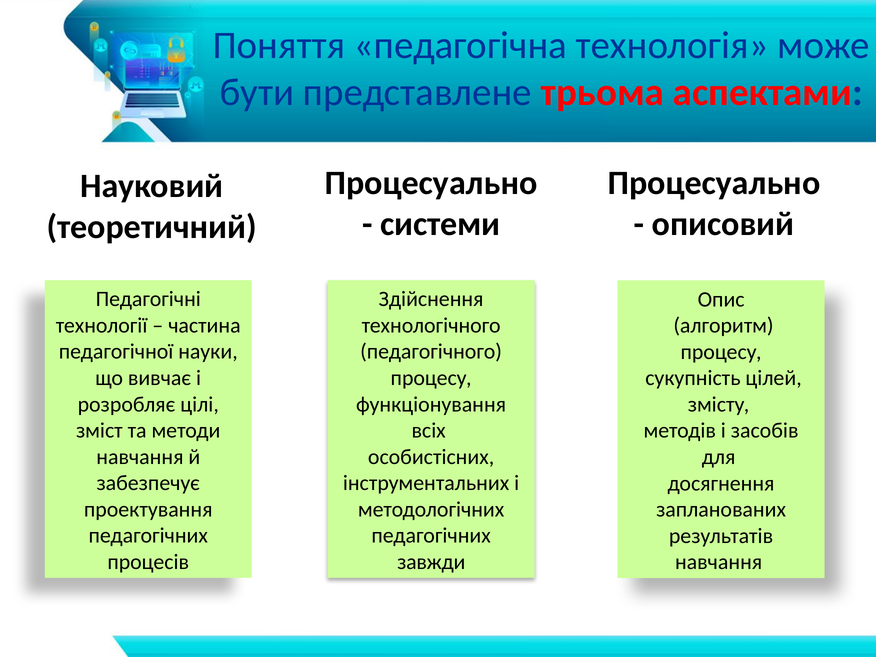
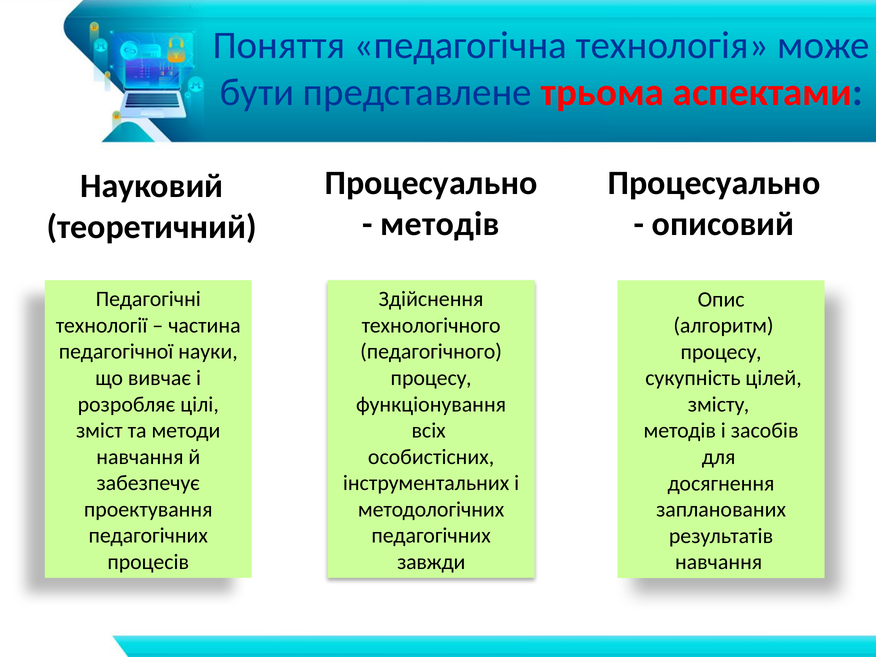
системи: системи -> методів (440, 224)
